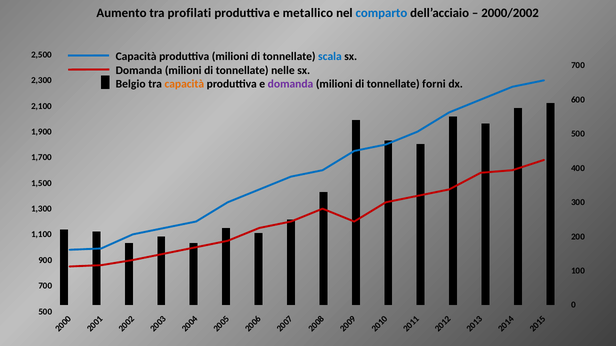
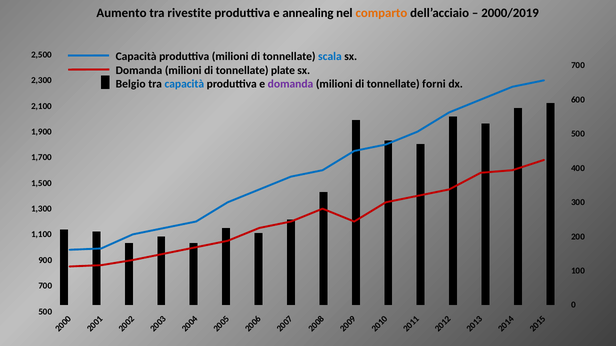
profilati: profilati -> rivestite (189, 13)
metallico: metallico -> annealing (308, 13)
comparto colour: blue -> orange (381, 13)
2000/2002: 2000/2002 -> 2000/2019 (510, 13)
nelle: nelle -> plate (283, 70)
capacità colour: orange -> blue (184, 84)
